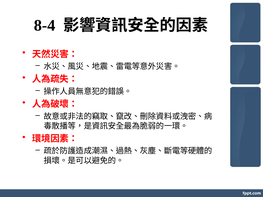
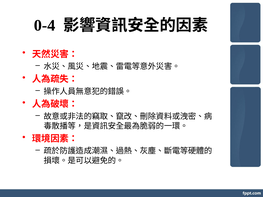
8-4: 8-4 -> 0-4 (45, 25)
